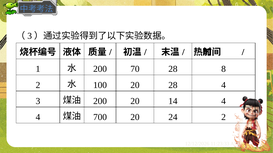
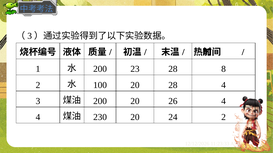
70: 70 -> 23 (135, 69)
14: 14 -> 26 (173, 101)
700: 700 -> 230 (100, 118)
